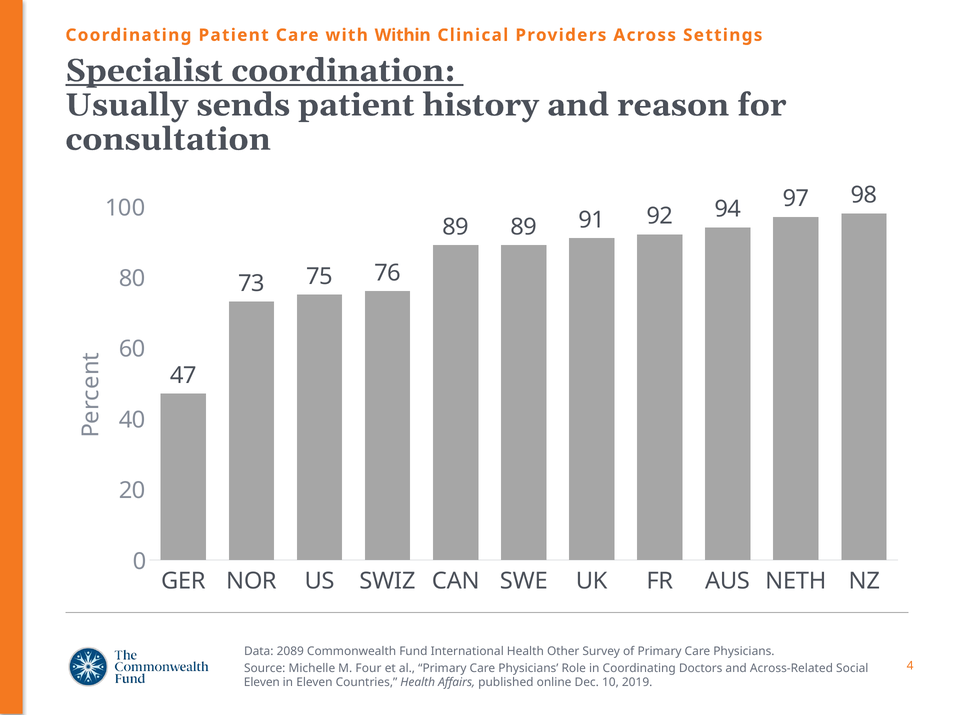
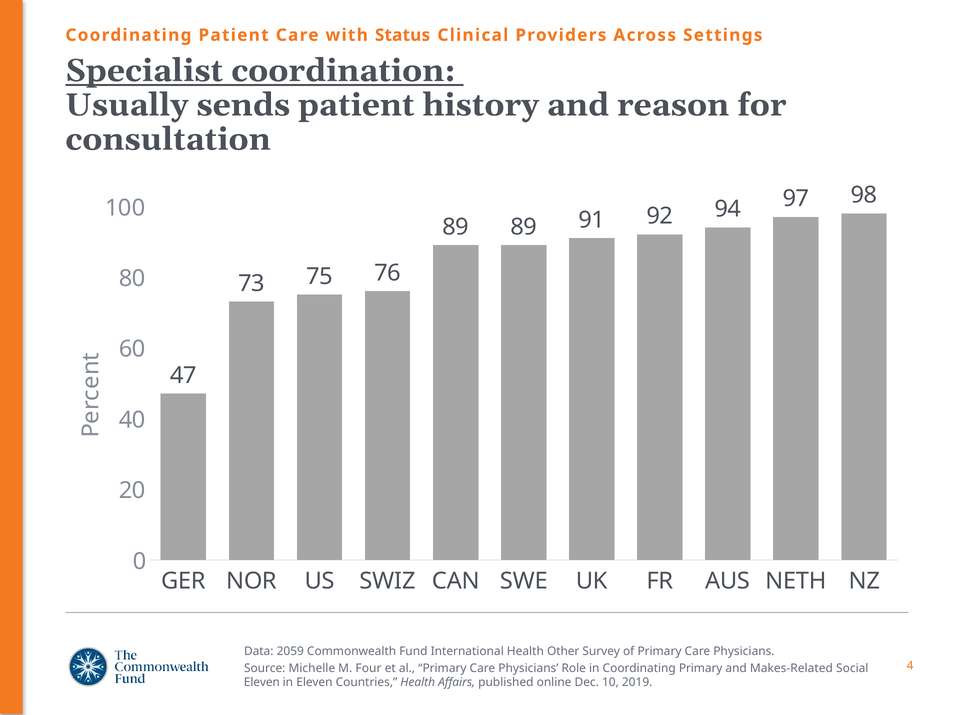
Within: Within -> Status (402, 35)
2089: 2089 -> 2059 (290, 651)
Coordinating Doctors: Doctors -> Primary (701, 668)
Across-Related: Across-Related -> Makes-Related (791, 668)
